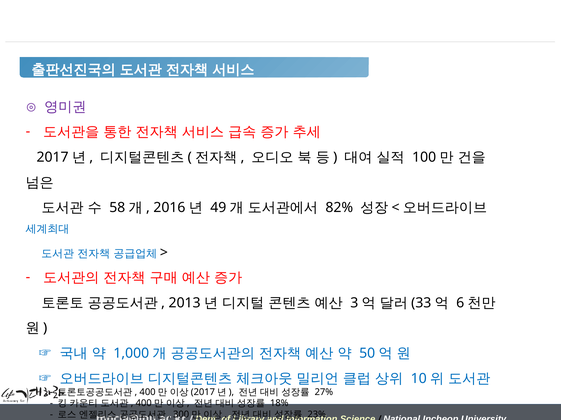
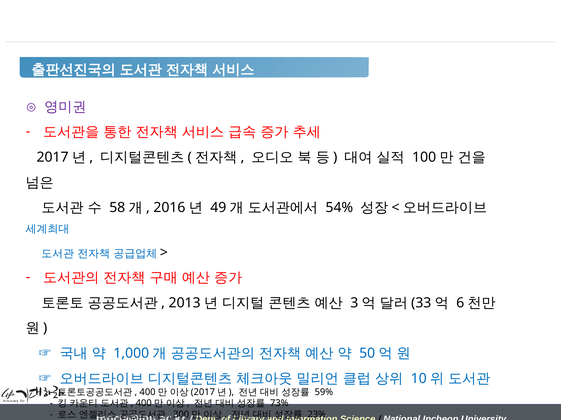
82%: 82% -> 54% (339, 208)
27%: 27% -> 59% (324, 393)
18%: 18% -> 73% (279, 404)
